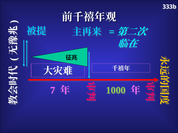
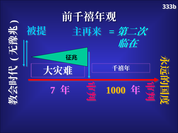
1000 colour: light green -> yellow (116, 91)
